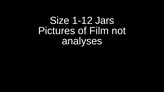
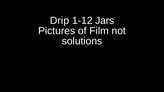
Size: Size -> Drip (60, 21)
analyses: analyses -> solutions (82, 41)
